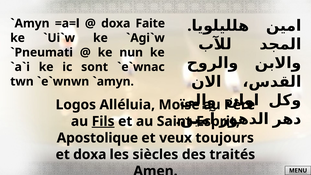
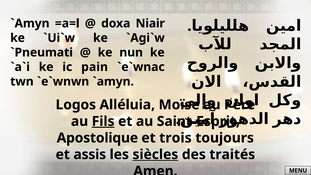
Faite: Faite -> Niair (150, 23)
sont: sont -> pain (95, 67)
veux: veux -> trois (175, 138)
et doxa: doxa -> assis (90, 154)
siècles underline: none -> present (155, 154)
